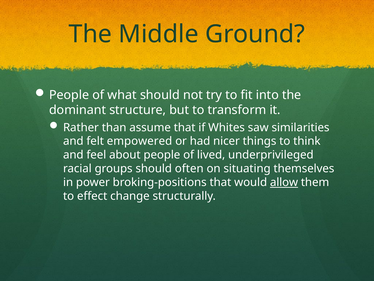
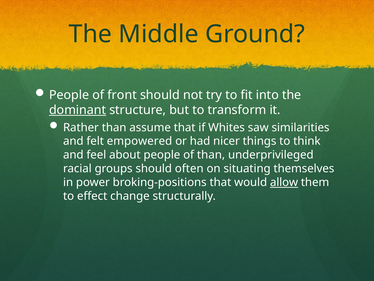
what: what -> front (122, 95)
dominant underline: none -> present (78, 110)
of lived: lived -> than (211, 155)
